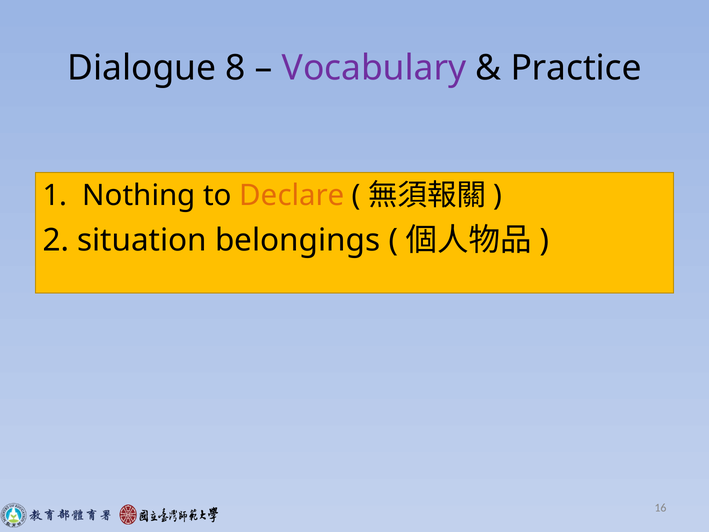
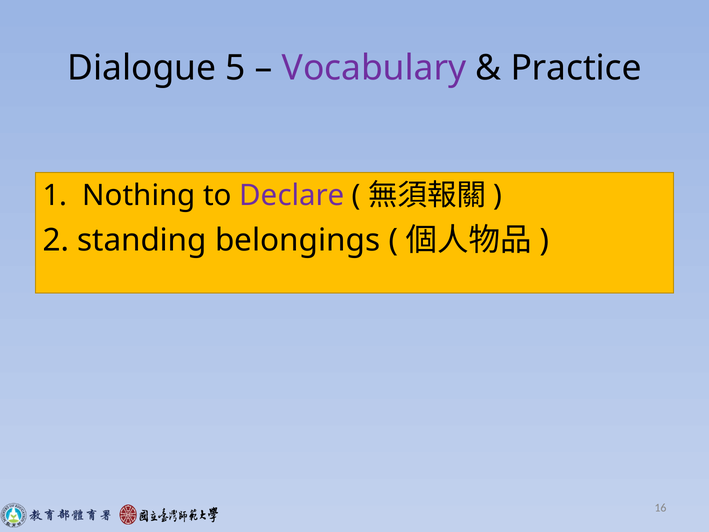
8: 8 -> 5 (236, 68)
Declare colour: orange -> purple (292, 196)
situation: situation -> standing (142, 240)
